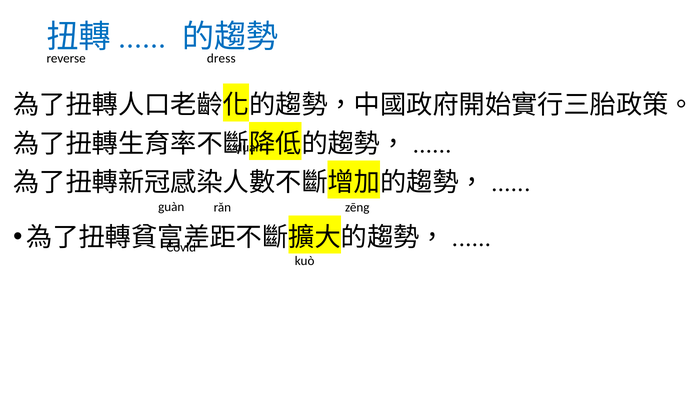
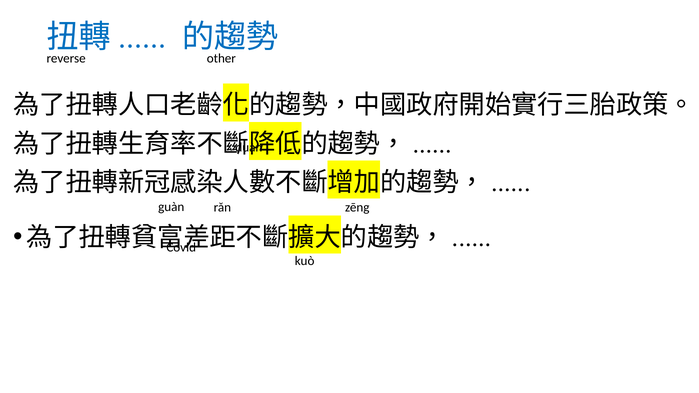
dress: dress -> other (221, 58)
